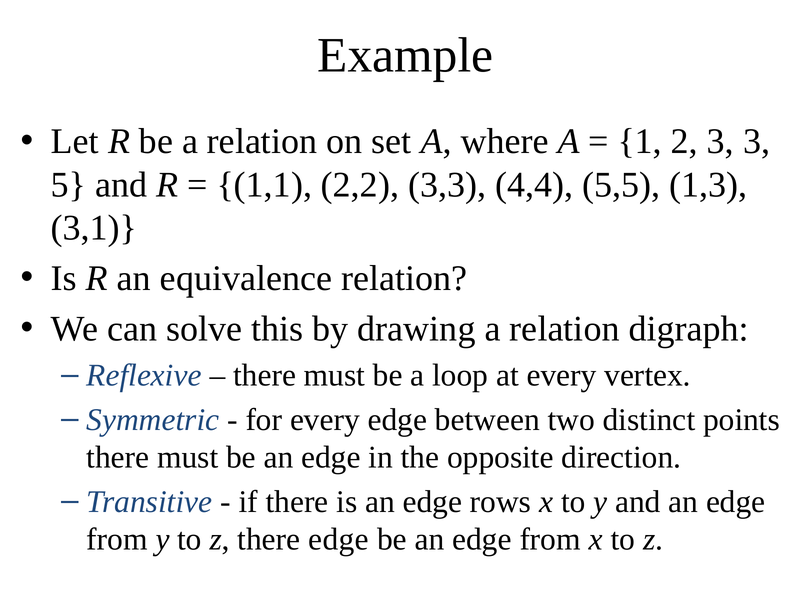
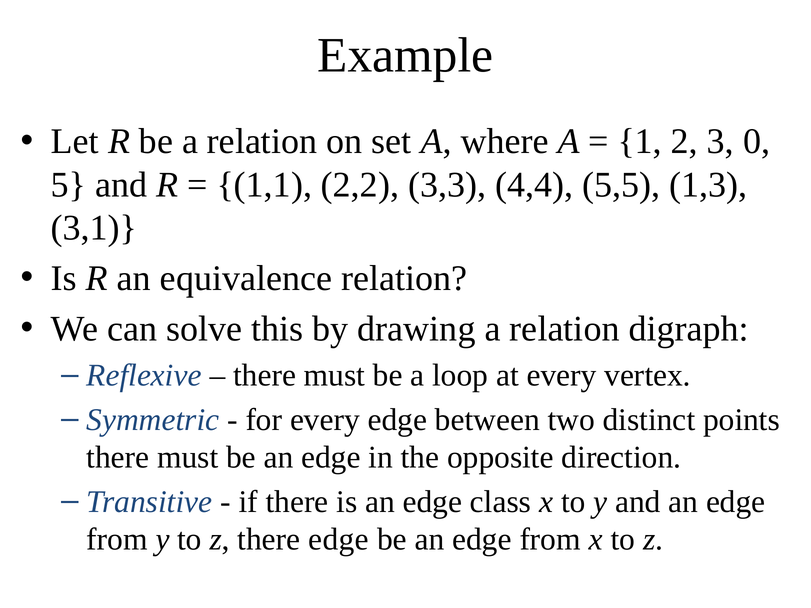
3 3: 3 -> 0 (757, 142)
rows: rows -> class (501, 502)
